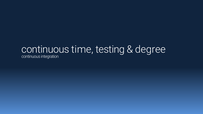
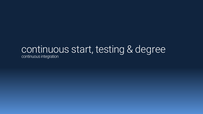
time: time -> start (82, 49)
